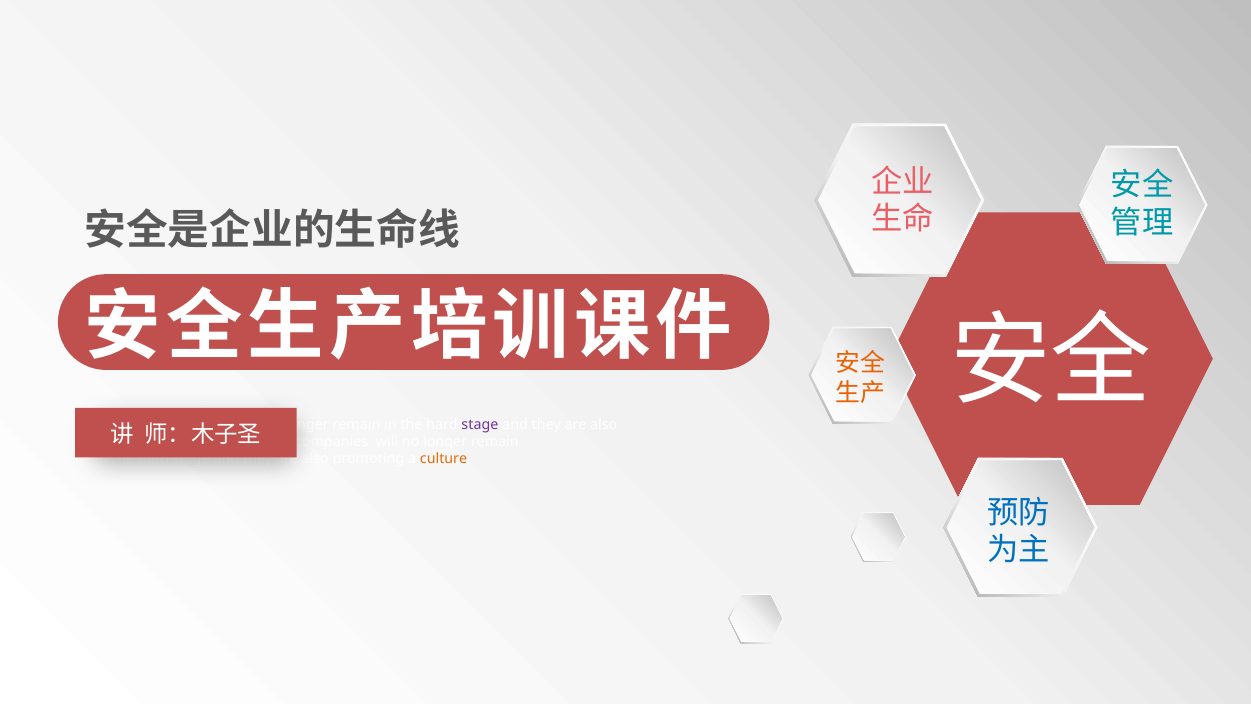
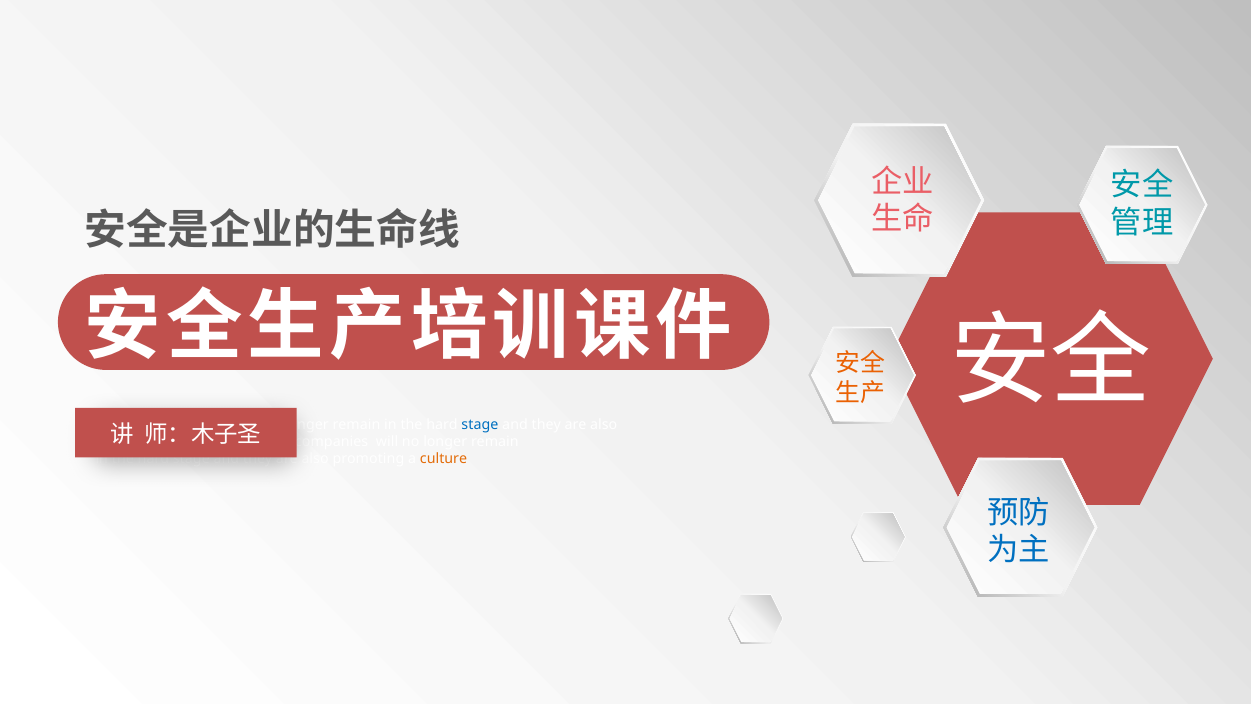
stage colour: purple -> blue (480, 425)
